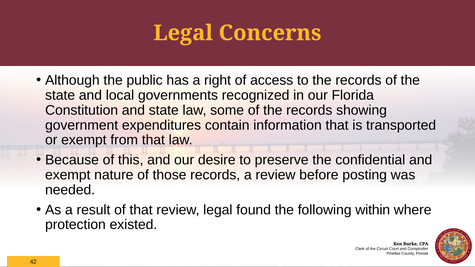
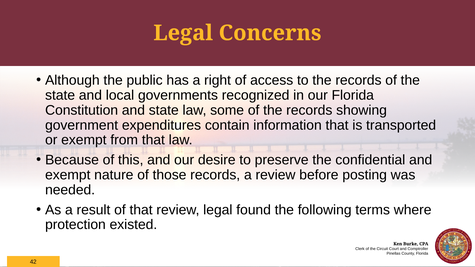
within: within -> terms (373, 210)
